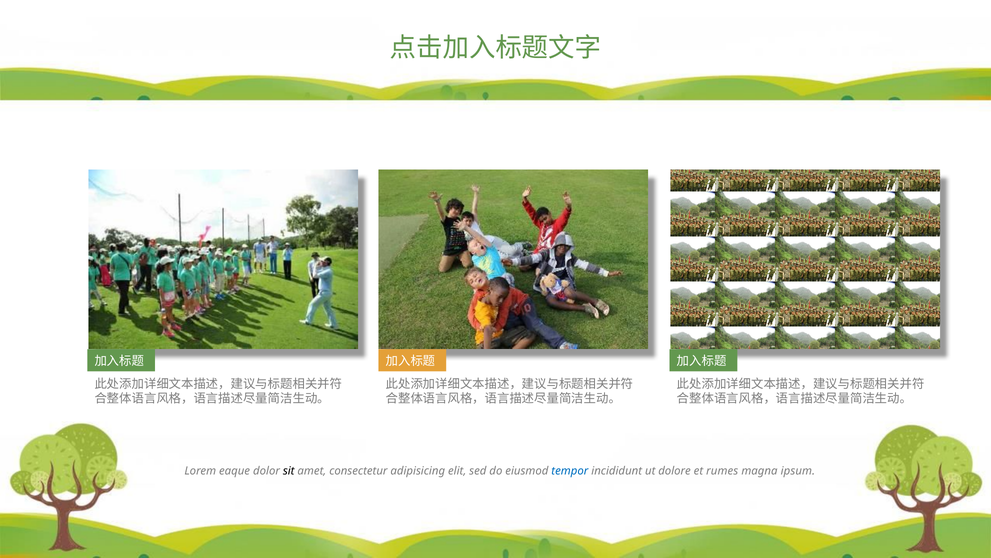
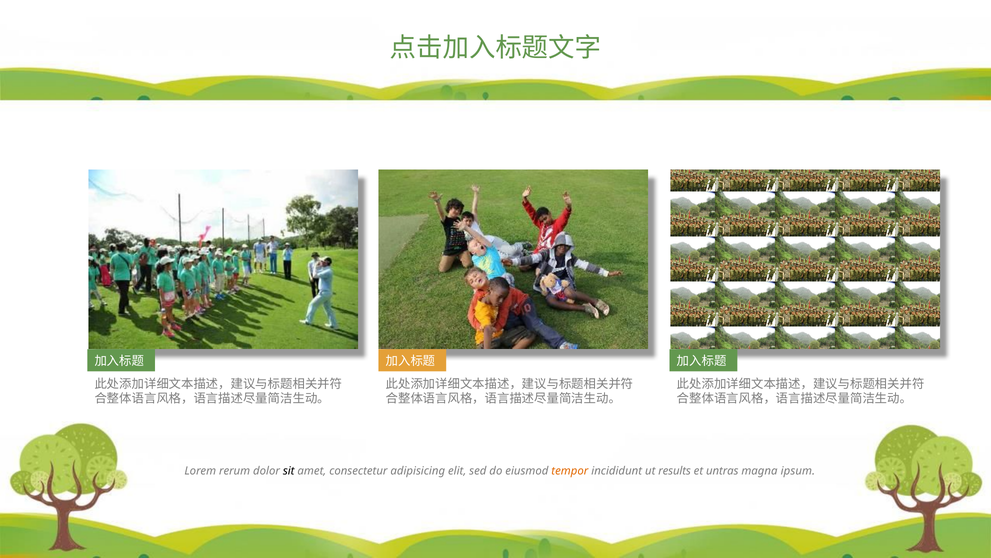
eaque: eaque -> rerum (235, 471)
tempor colour: blue -> orange (570, 471)
dolore: dolore -> results (675, 471)
rumes: rumes -> untras (722, 471)
